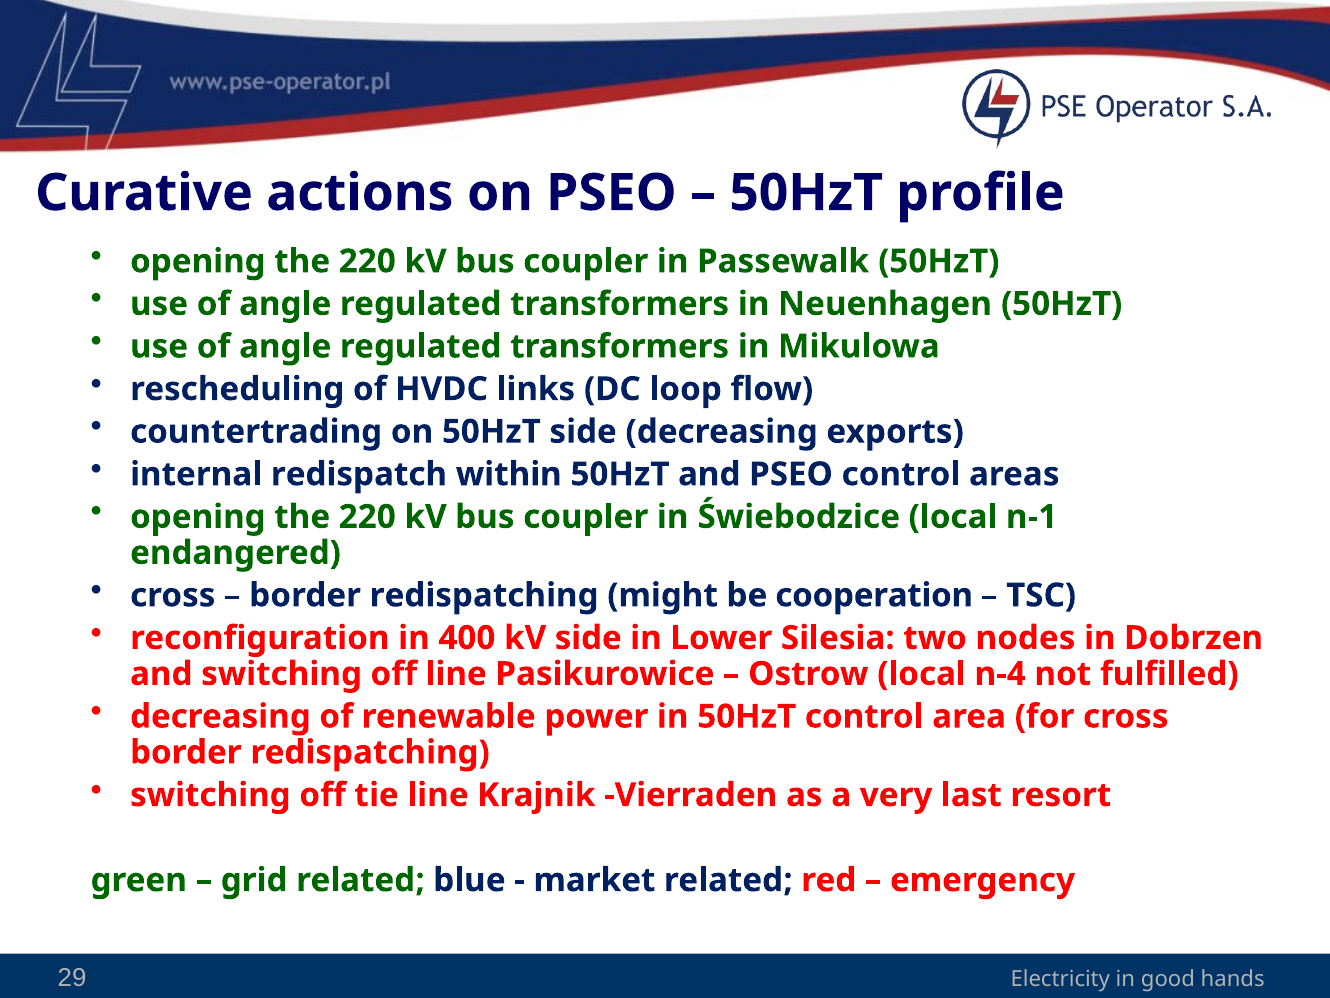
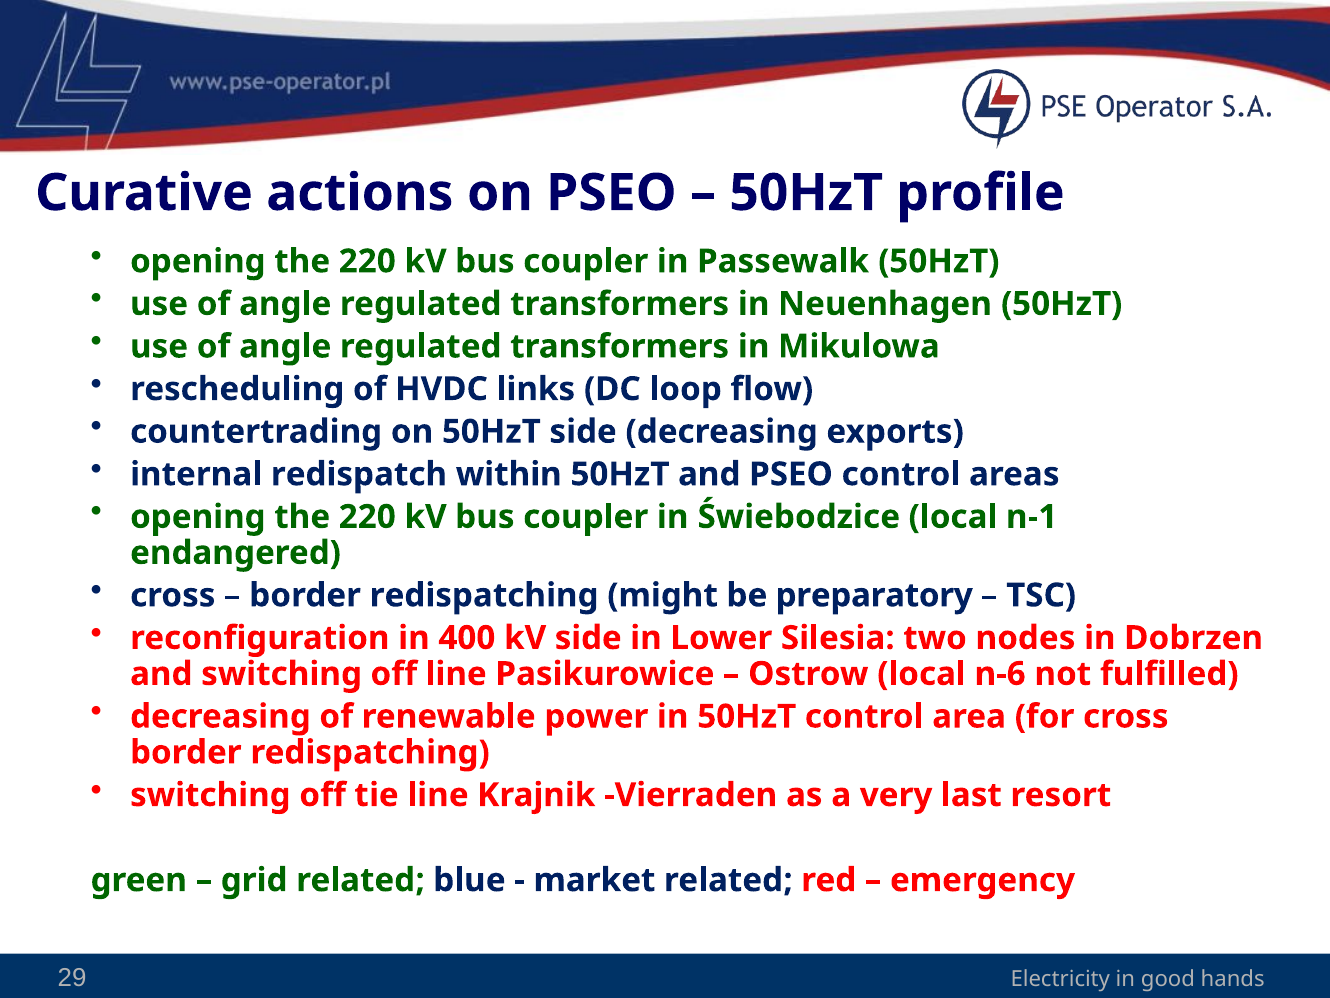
cooperation: cooperation -> preparatory (874, 595)
n-4: n-4 -> n-6 (1000, 674)
